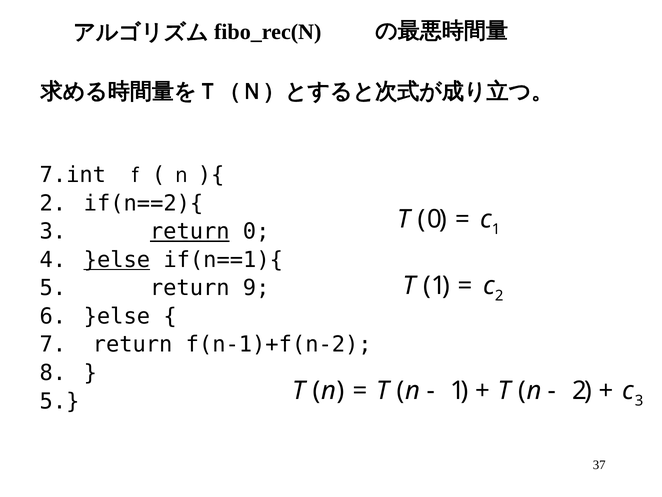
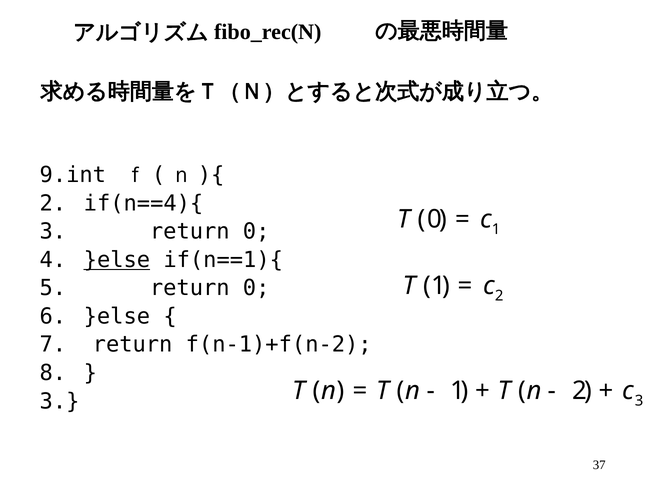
7.int: 7.int -> 9.int (73, 175)
if(n==2){: if(n==2){ -> if(n==4){ (144, 203)
return underline: present -> none (190, 231)
5 return 9: 9 -> 0 (256, 288)
5: 5 -> 3 (60, 401)
